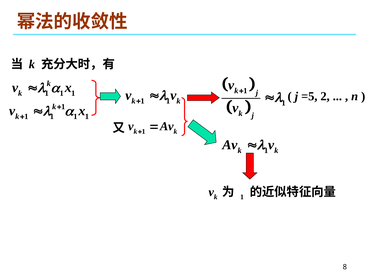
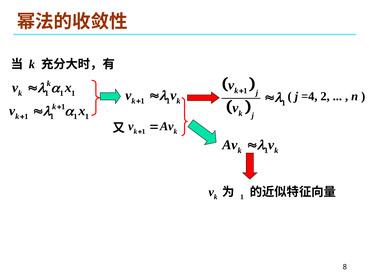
=5: =5 -> =4 (309, 96)
